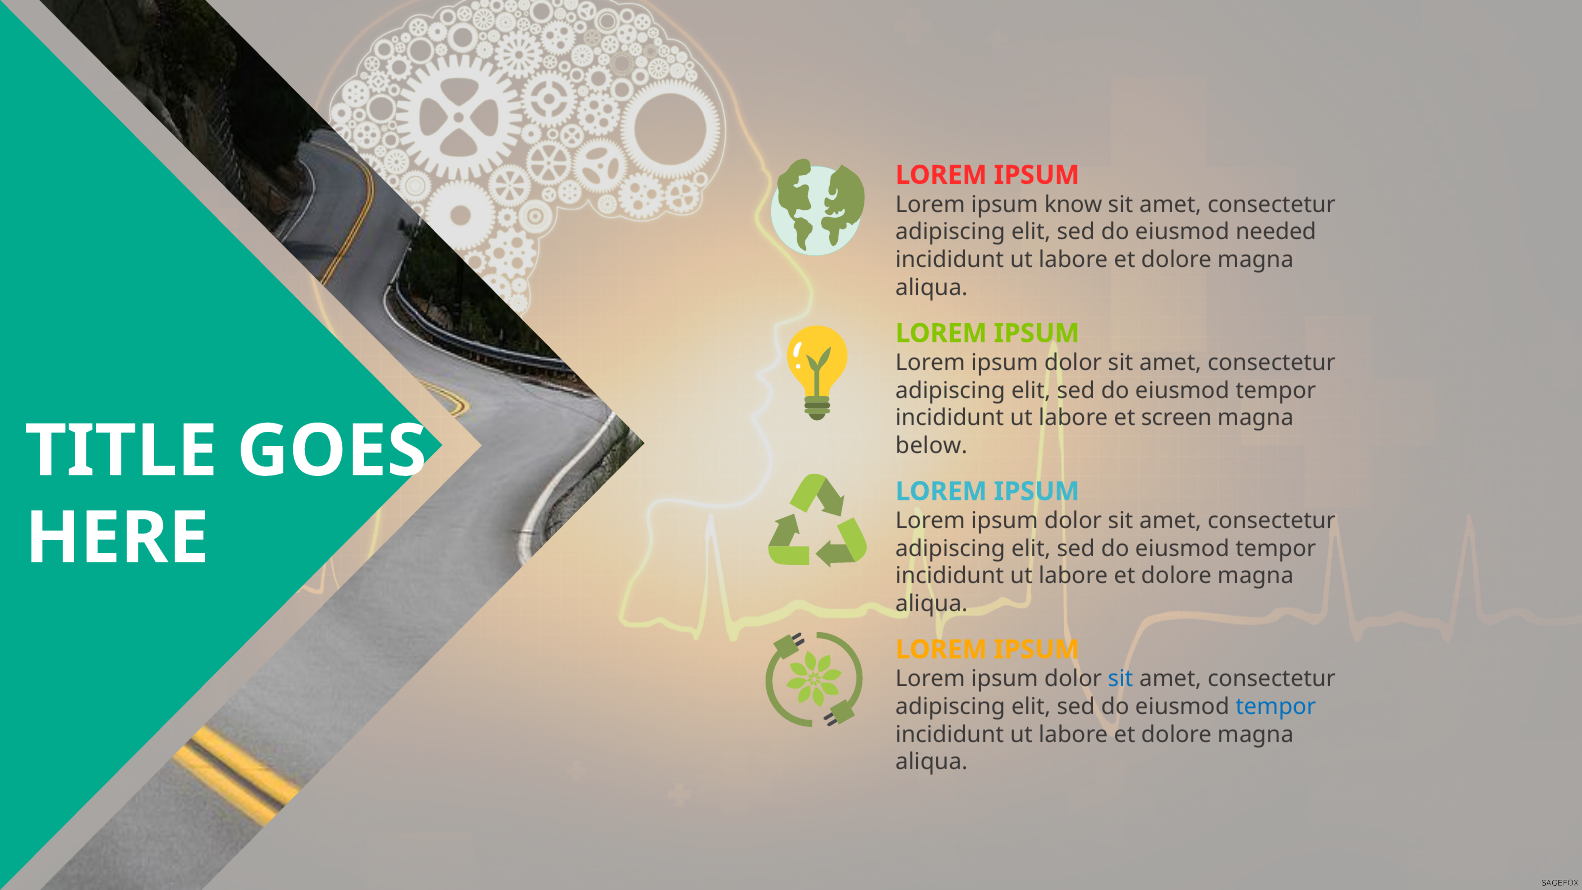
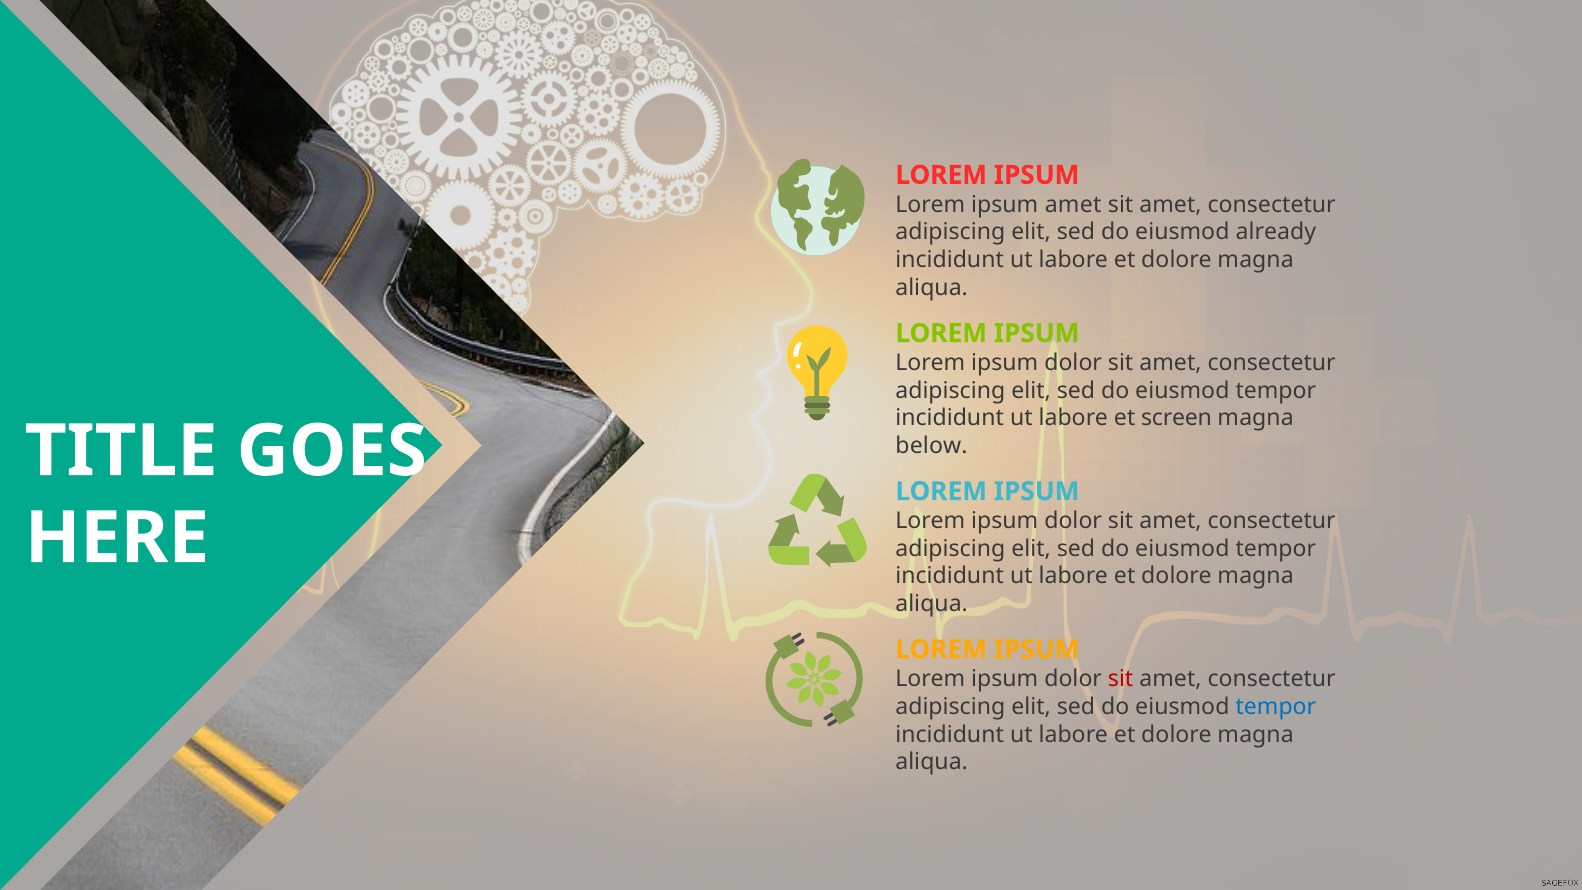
ipsum know: know -> amet (1073, 205)
needed: needed -> already (1276, 232)
sit colour: blue -> red (1121, 679)
